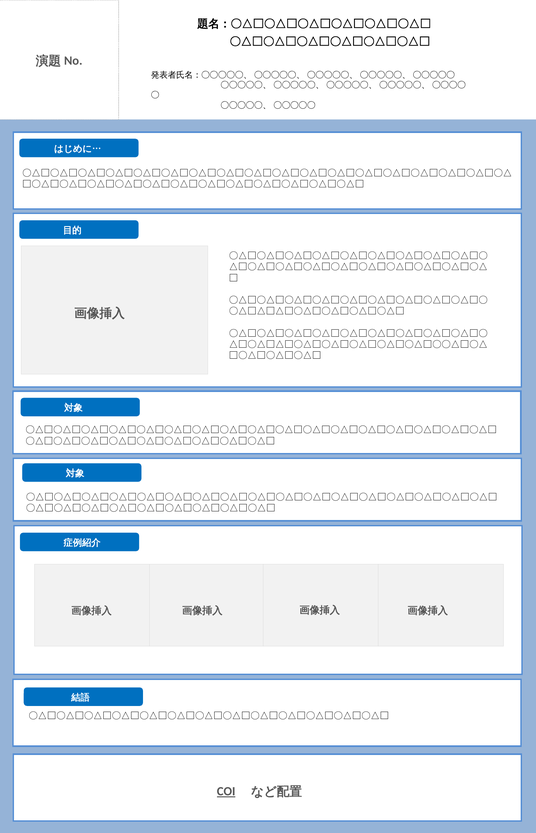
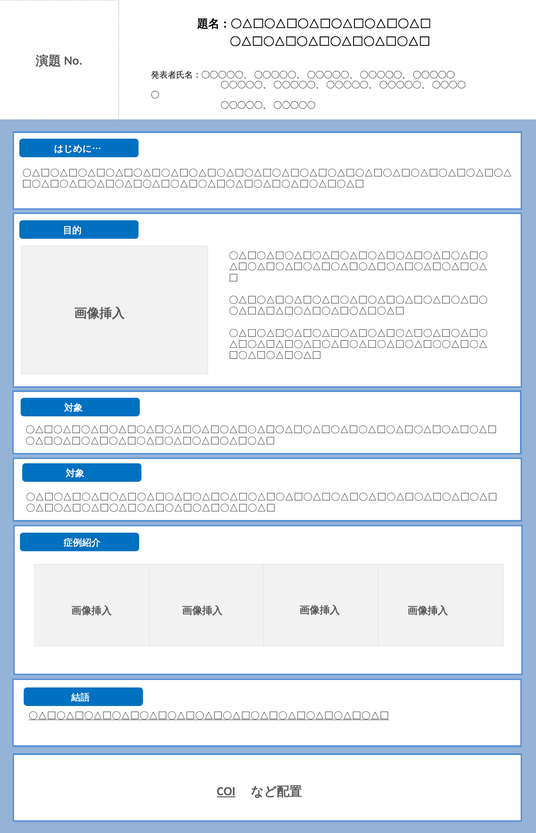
〇△□〇△□〇△□〇△□〇△□〇△□〇△□〇△□〇△□〇△□〇△□〇△□〇△□ underline: none -> present (209, 716)
